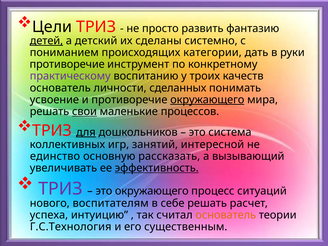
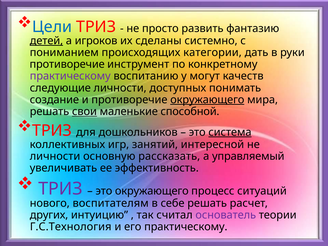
Цели colour: black -> blue (52, 27)
детский: детский -> игроков (96, 41)
троих: троих -> могут (205, 76)
основатель: основатель -> следующие (60, 88)
сделанных: сделанных -> доступных (178, 88)
усвоение: усвоение -> создание (54, 100)
процессов: процессов -> способной (190, 112)
для underline: present -> none (86, 132)
система underline: none -> present (230, 132)
единство: единство -> личности (55, 156)
вызывающий: вызывающий -> управляемый (248, 156)
эффективность underline: present -> none (157, 168)
успеха: успеха -> других (49, 215)
основатель colour: orange -> purple (226, 215)
его существенным: существенным -> практическому (186, 227)
